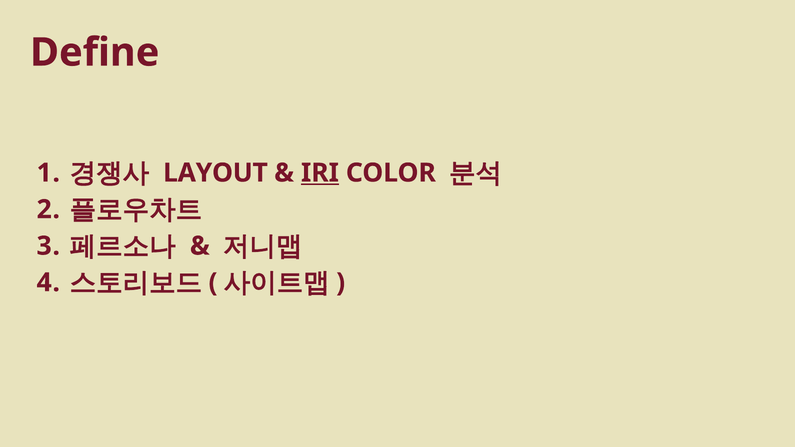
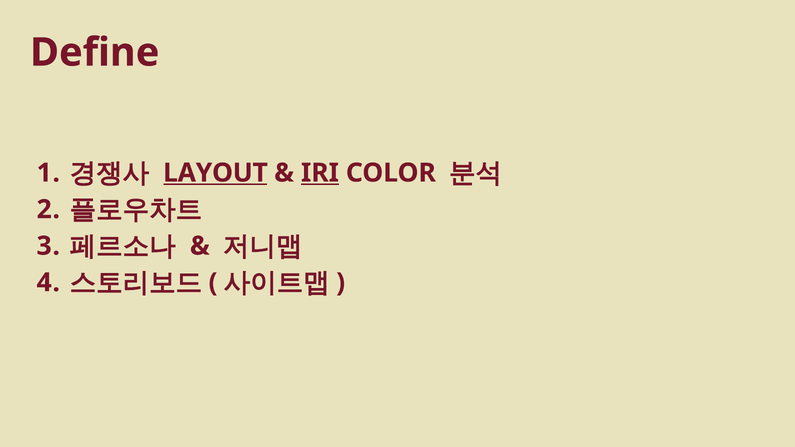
LAYOUT underline: none -> present (215, 173)
